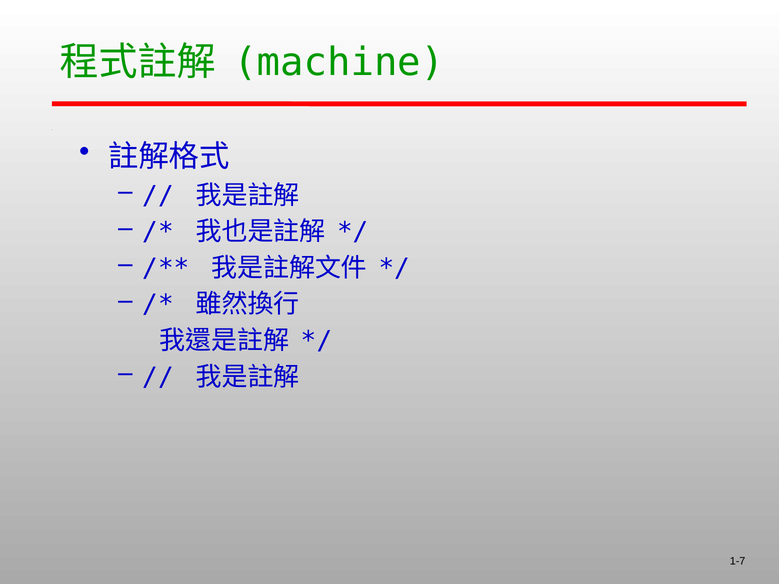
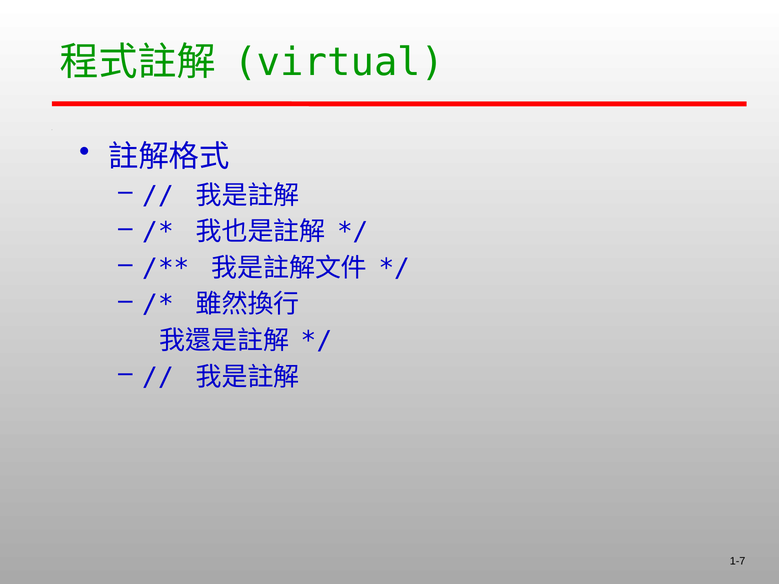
machine: machine -> virtual (339, 62)
